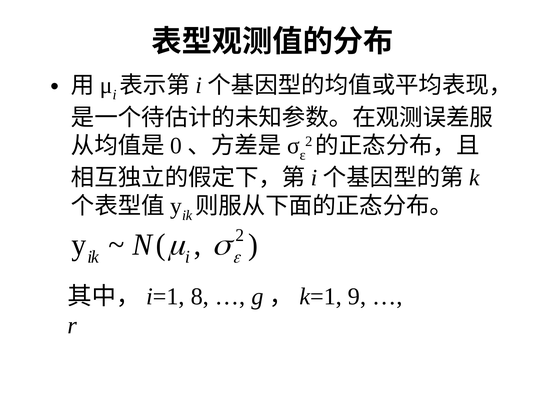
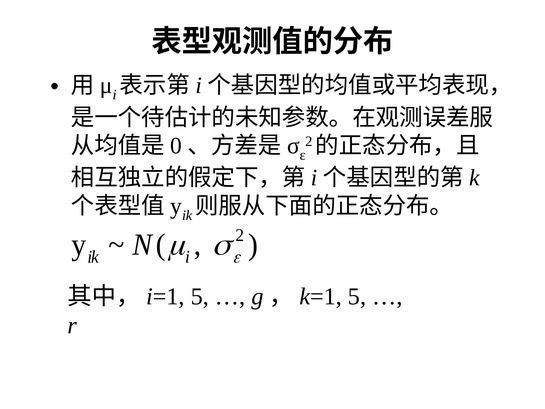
8: 8 -> 5 (200, 296)
9: 9 -> 5 (357, 296)
